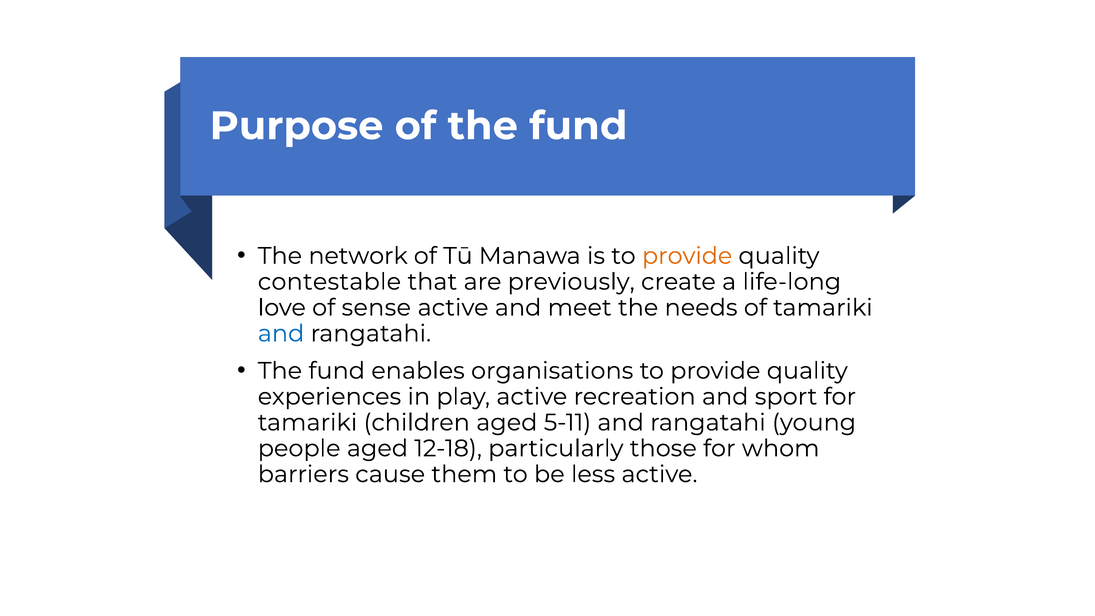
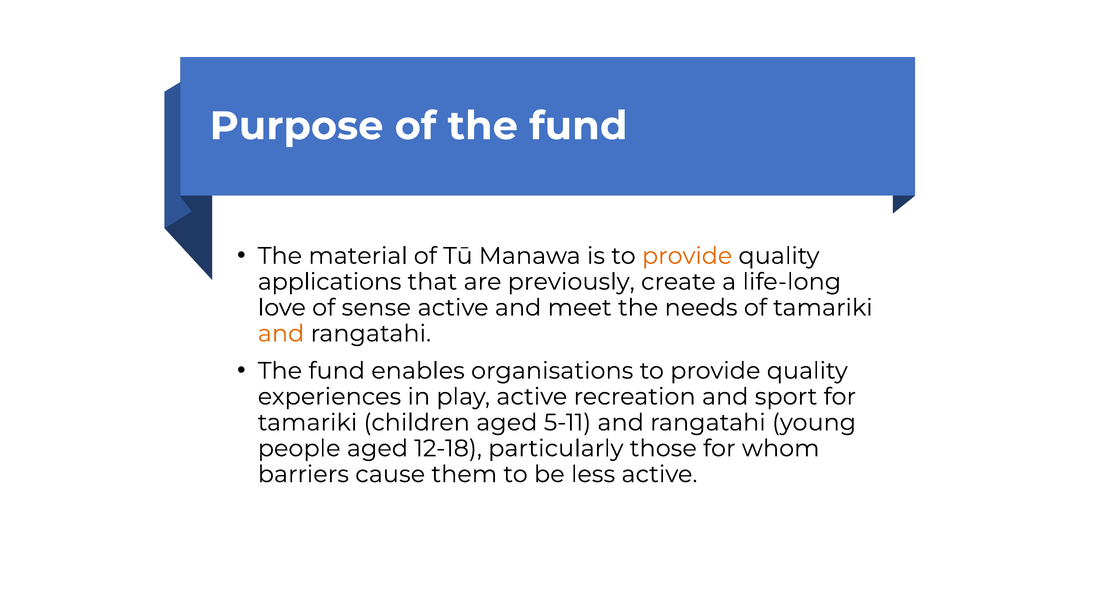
network: network -> material (358, 256)
contestable: contestable -> applications (330, 282)
and colour: blue -> orange (281, 333)
